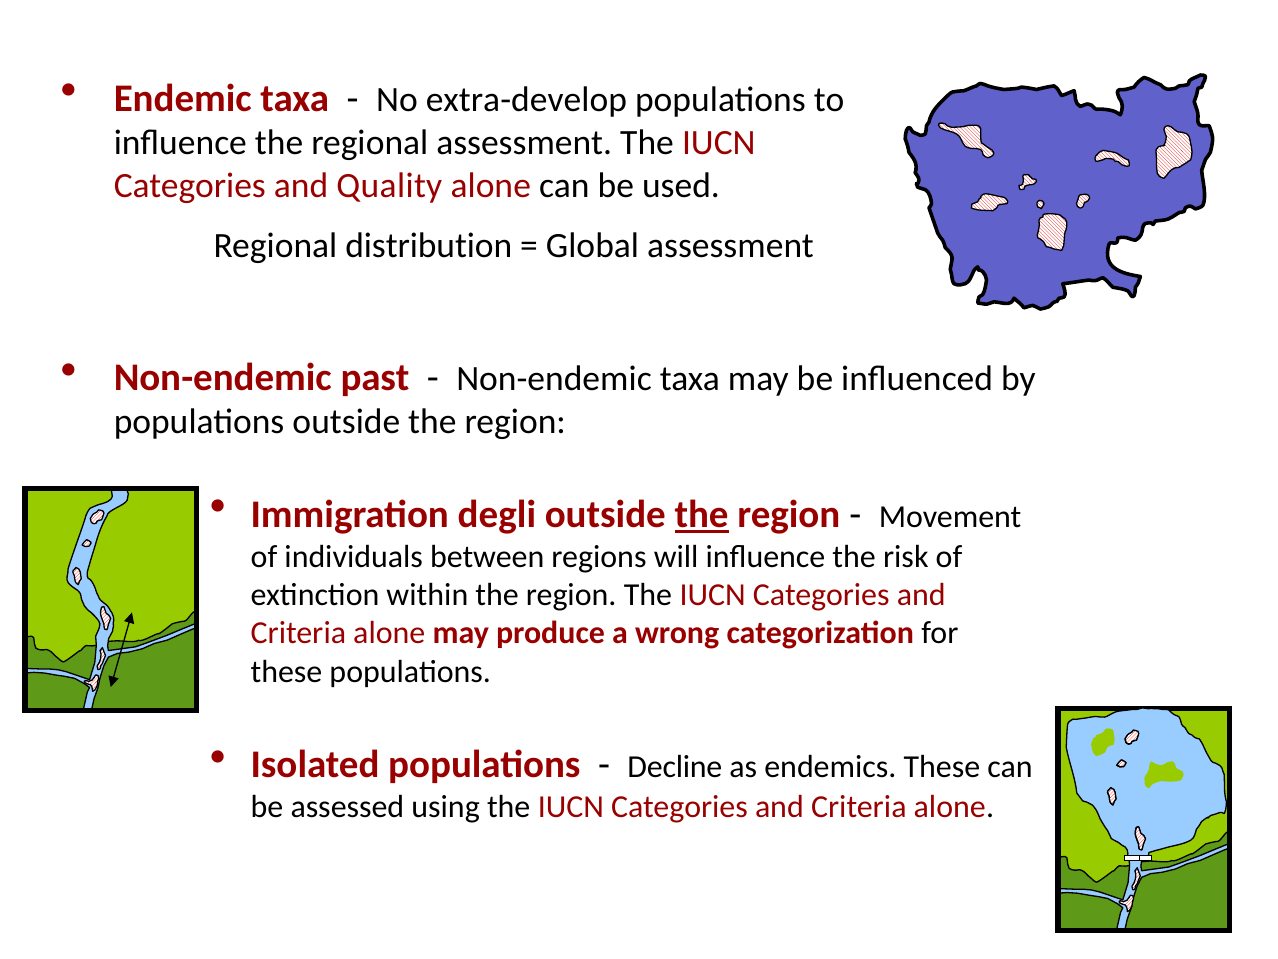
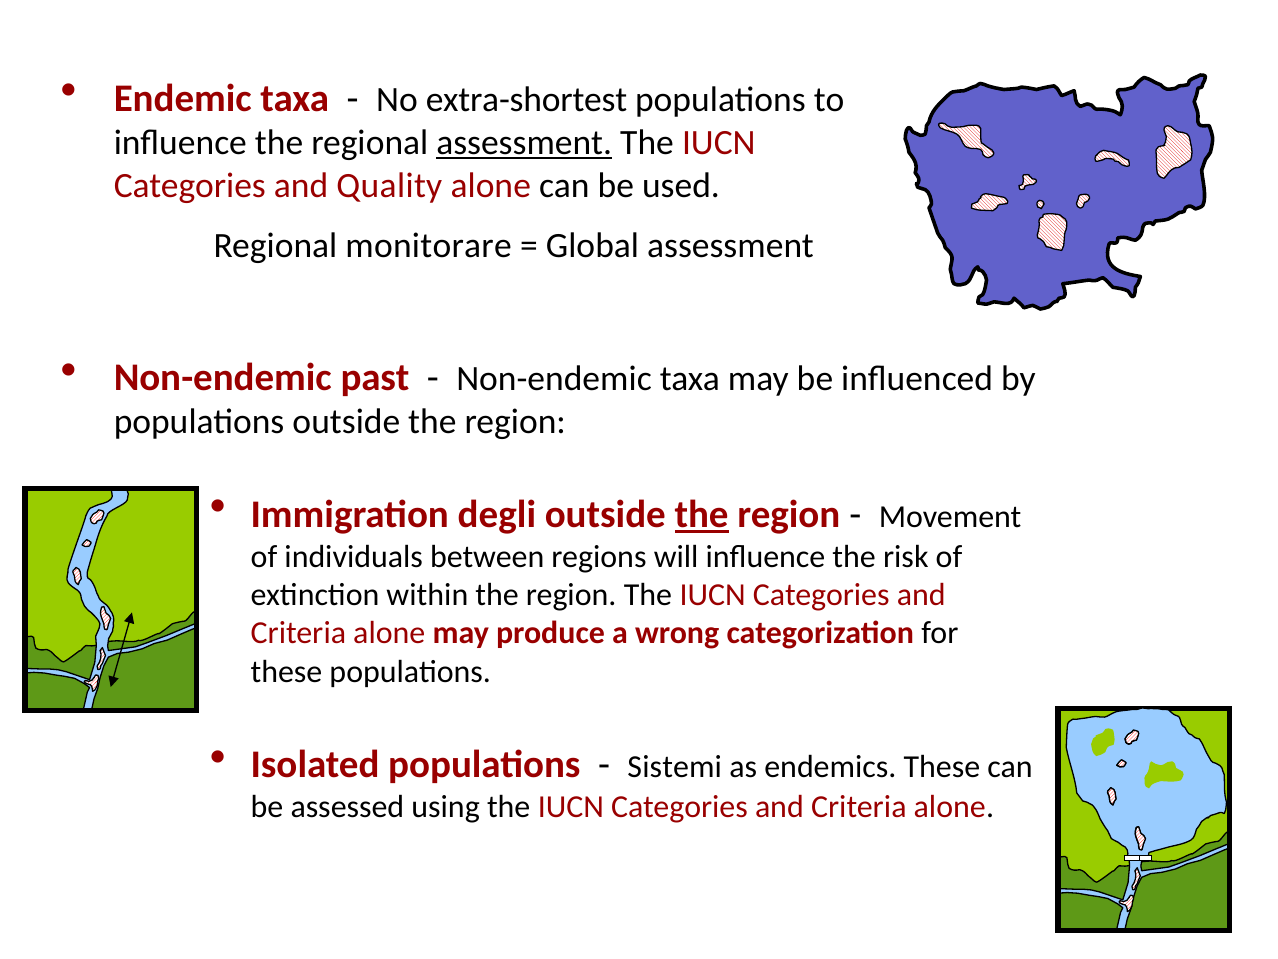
extra-develop: extra-develop -> extra-shortest (526, 99)
assessment underline: none -> present (524, 143)
distribution: distribution -> monitorare (429, 246)
Decline: Decline -> Sistemi (675, 767)
